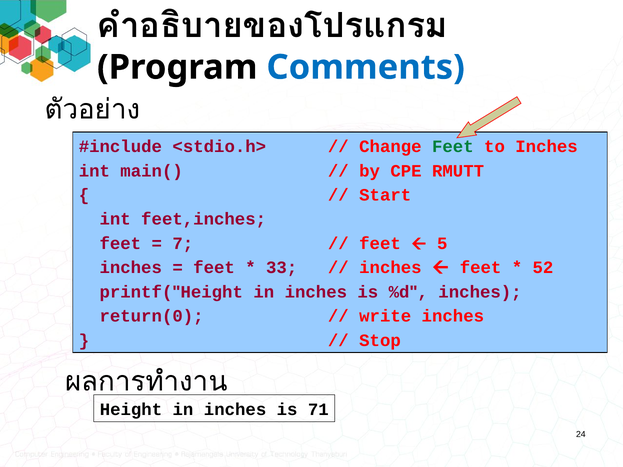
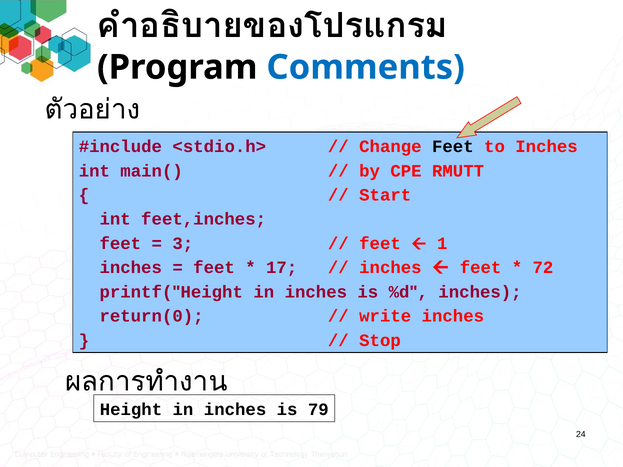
Feet colour: green -> black (453, 147)
7: 7 -> 3 (183, 244)
5: 5 -> 1 (442, 244)
33: 33 -> 17 (282, 268)
52: 52 -> 72 (543, 268)
71: 71 -> 79 (318, 410)
